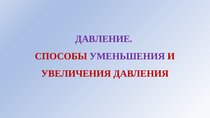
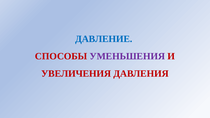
ДАВЛЕНИЕ colour: purple -> blue (104, 39)
